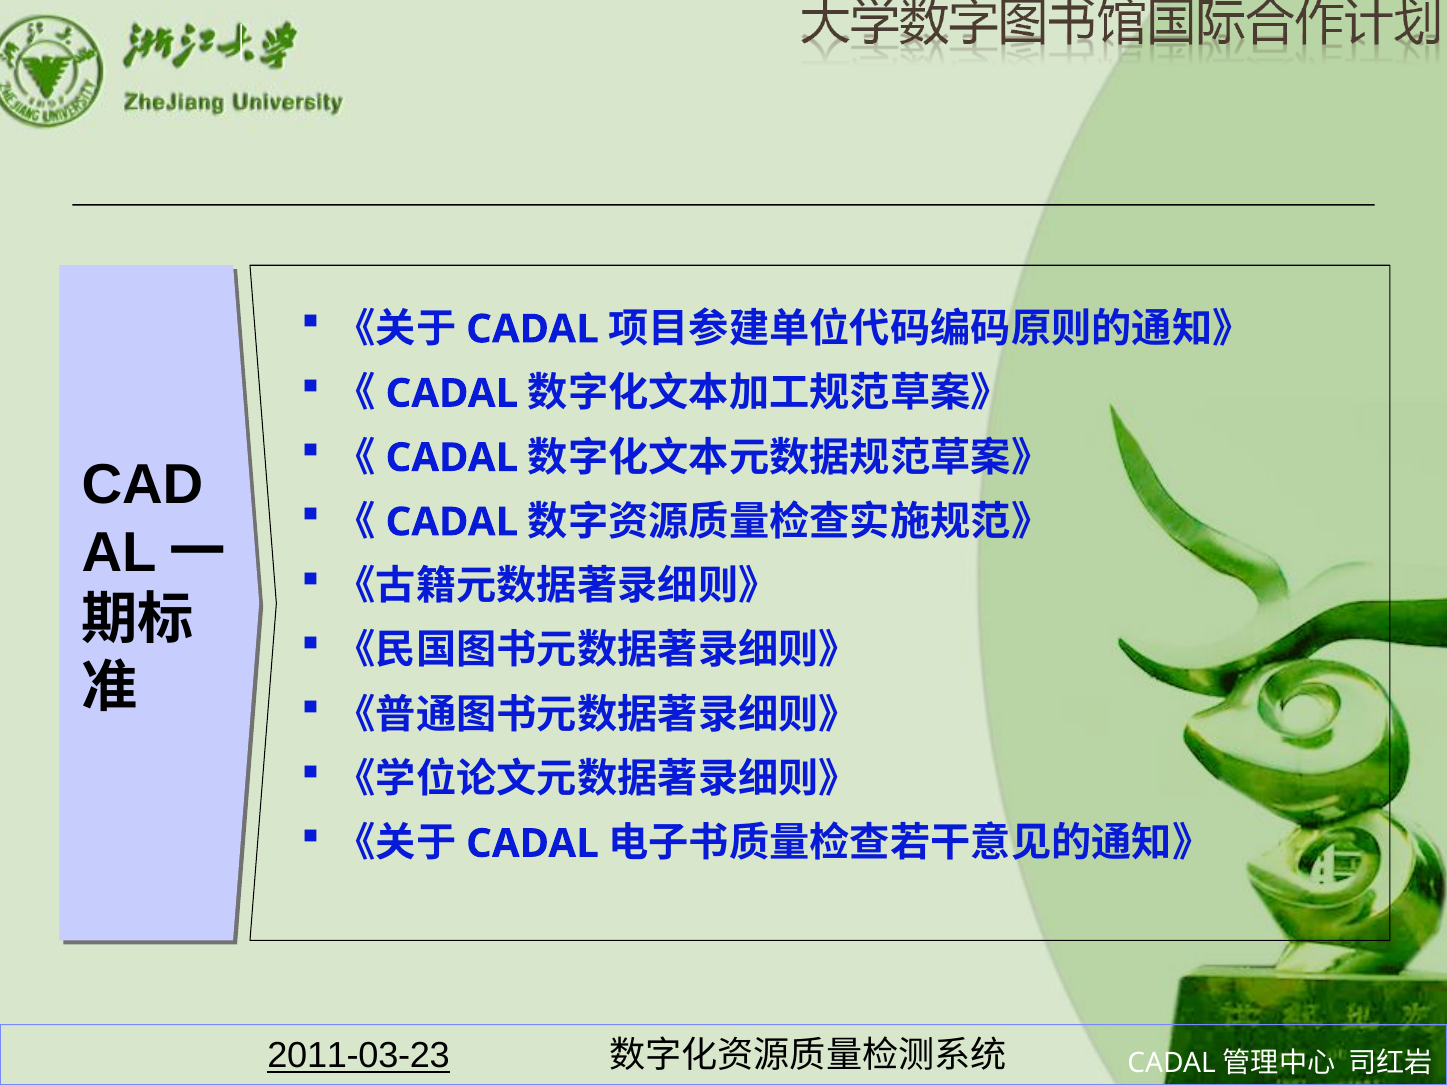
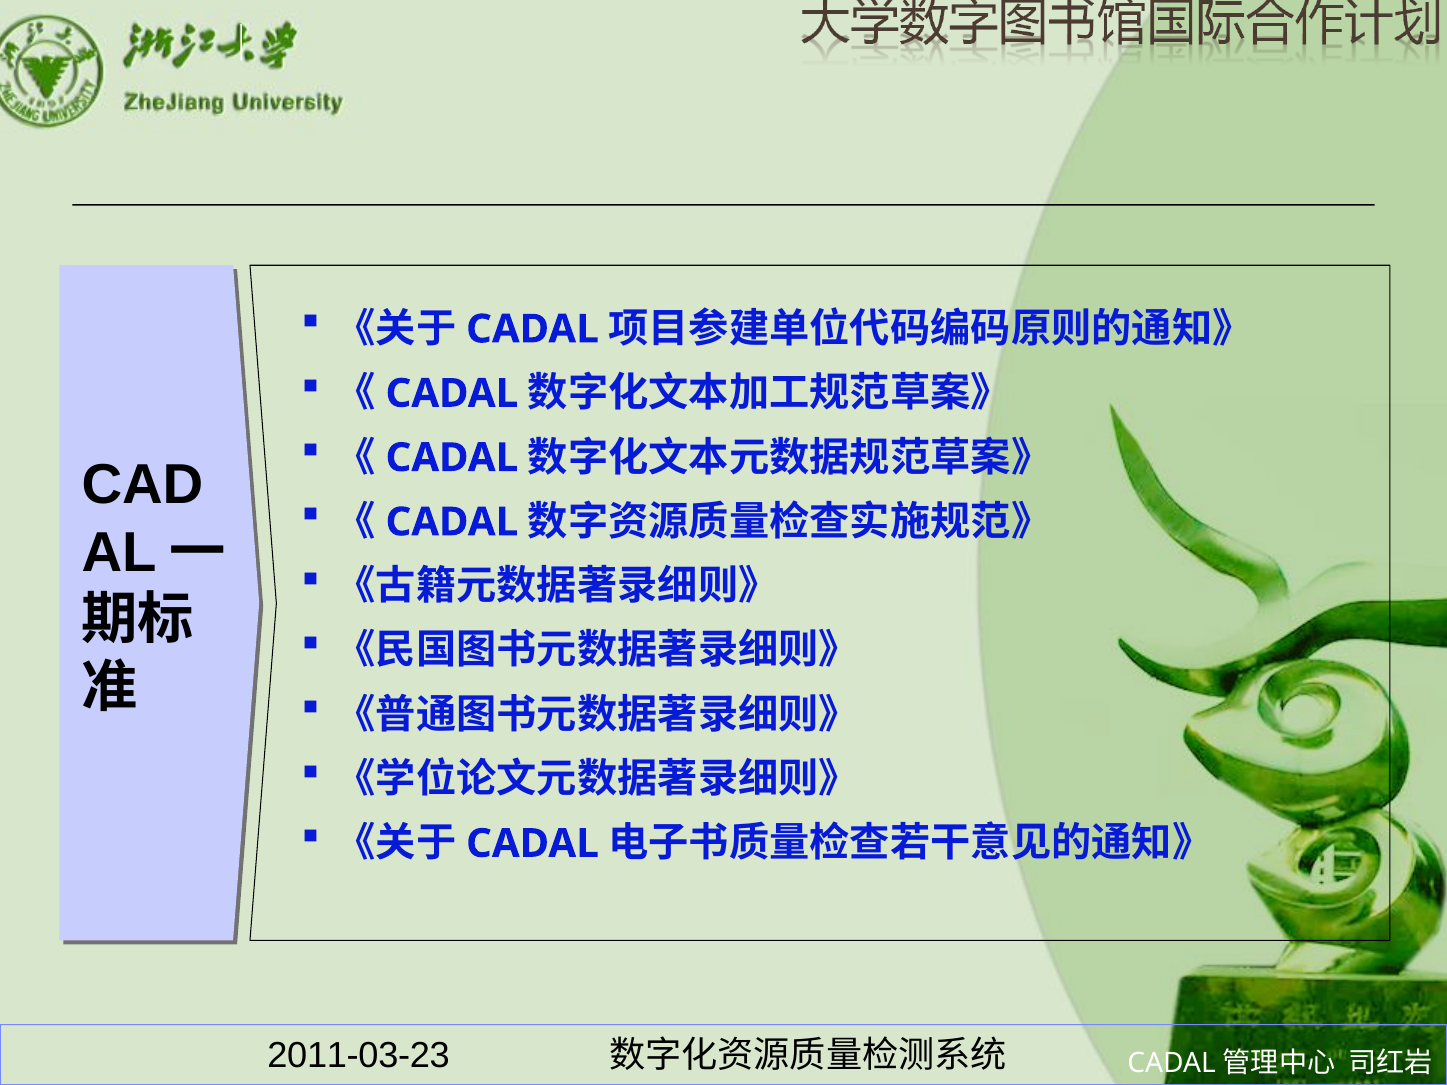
2011-03-23 underline: present -> none (359, 1056)
